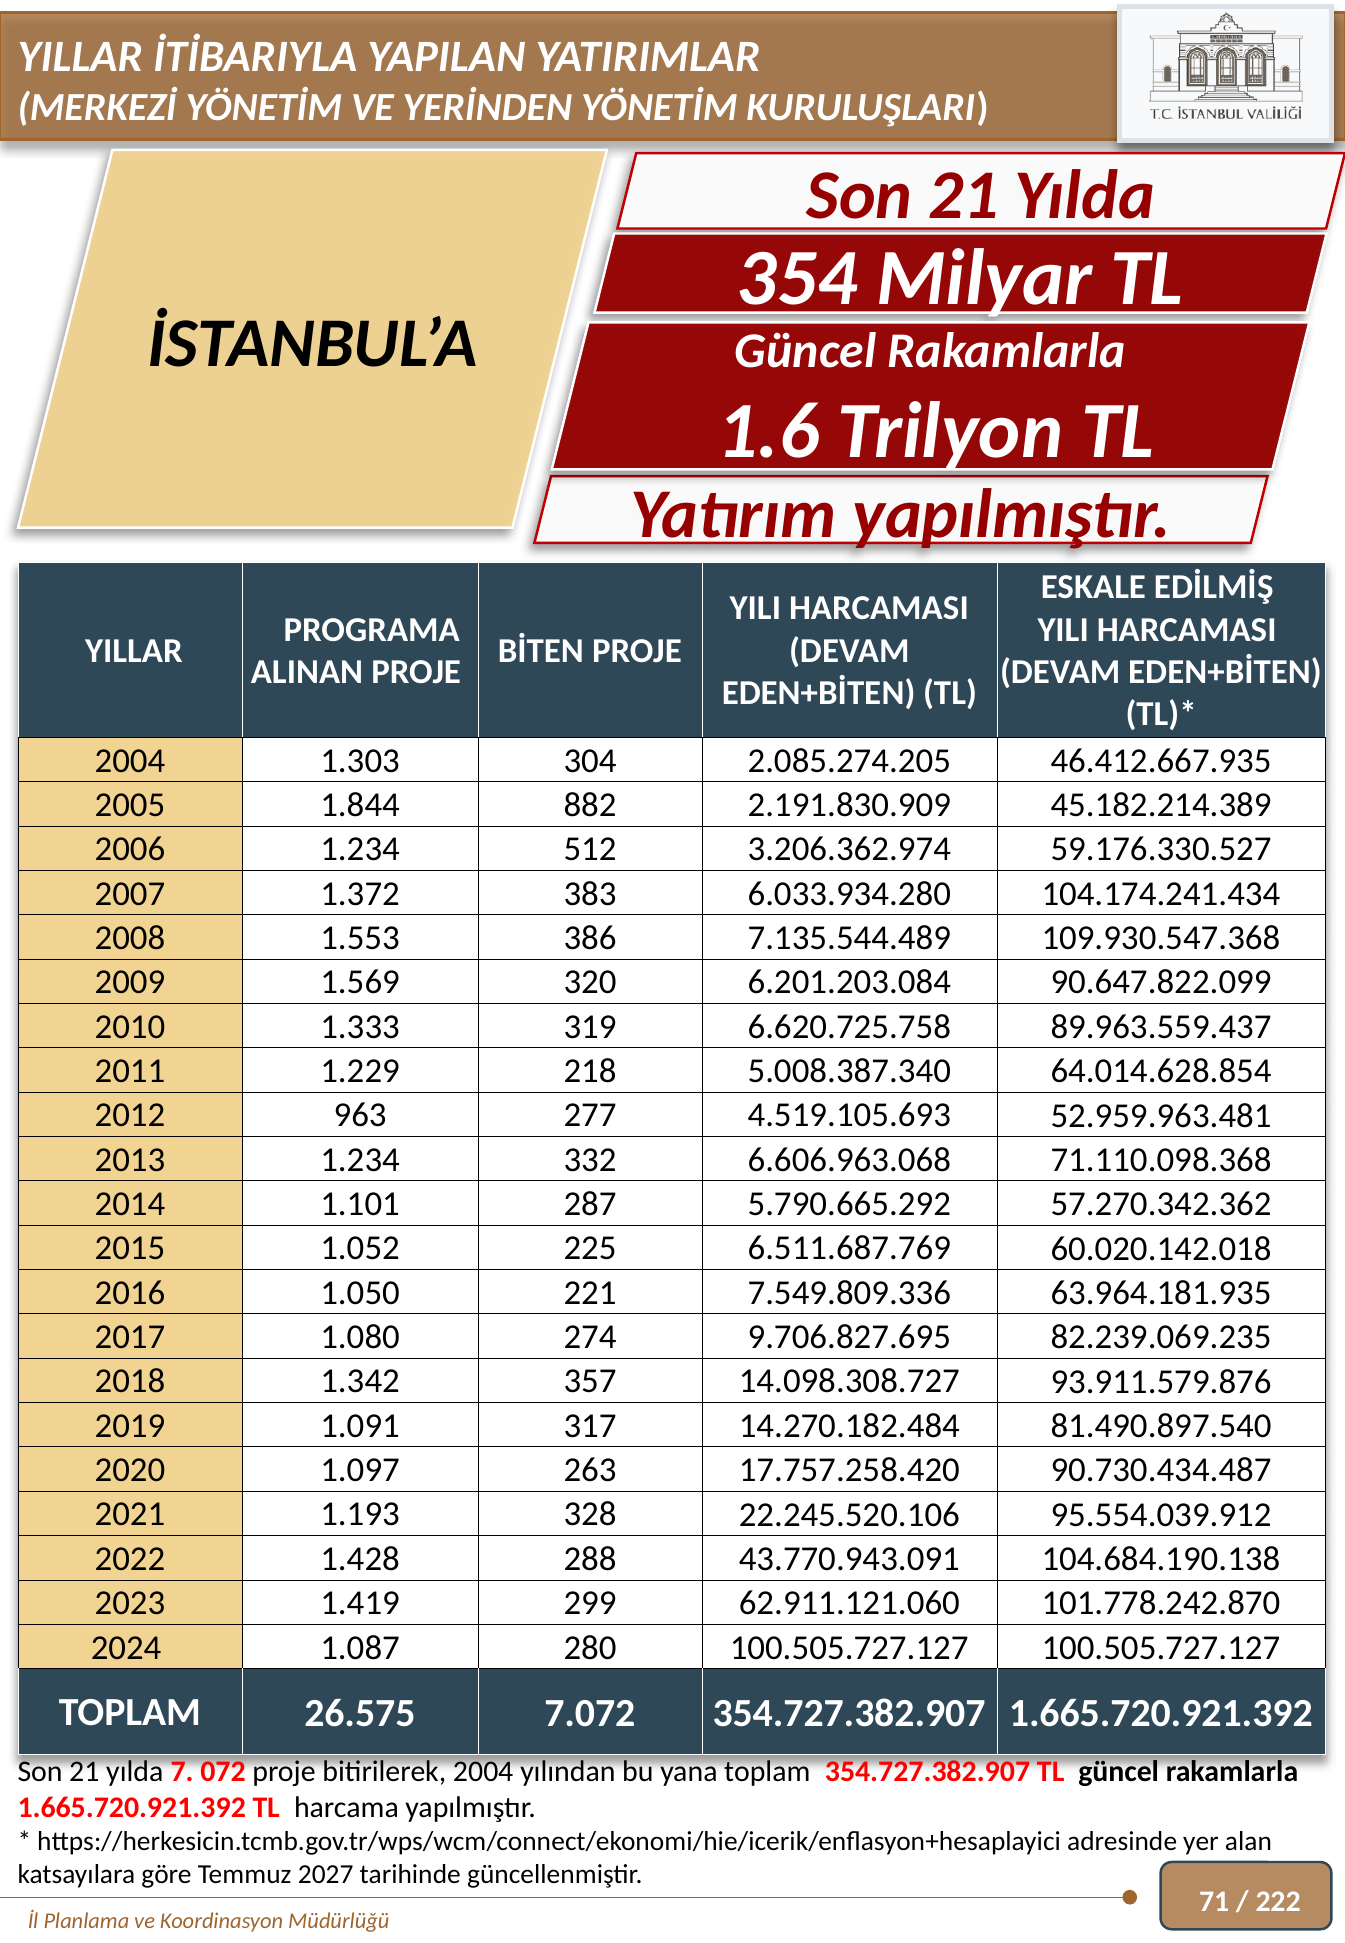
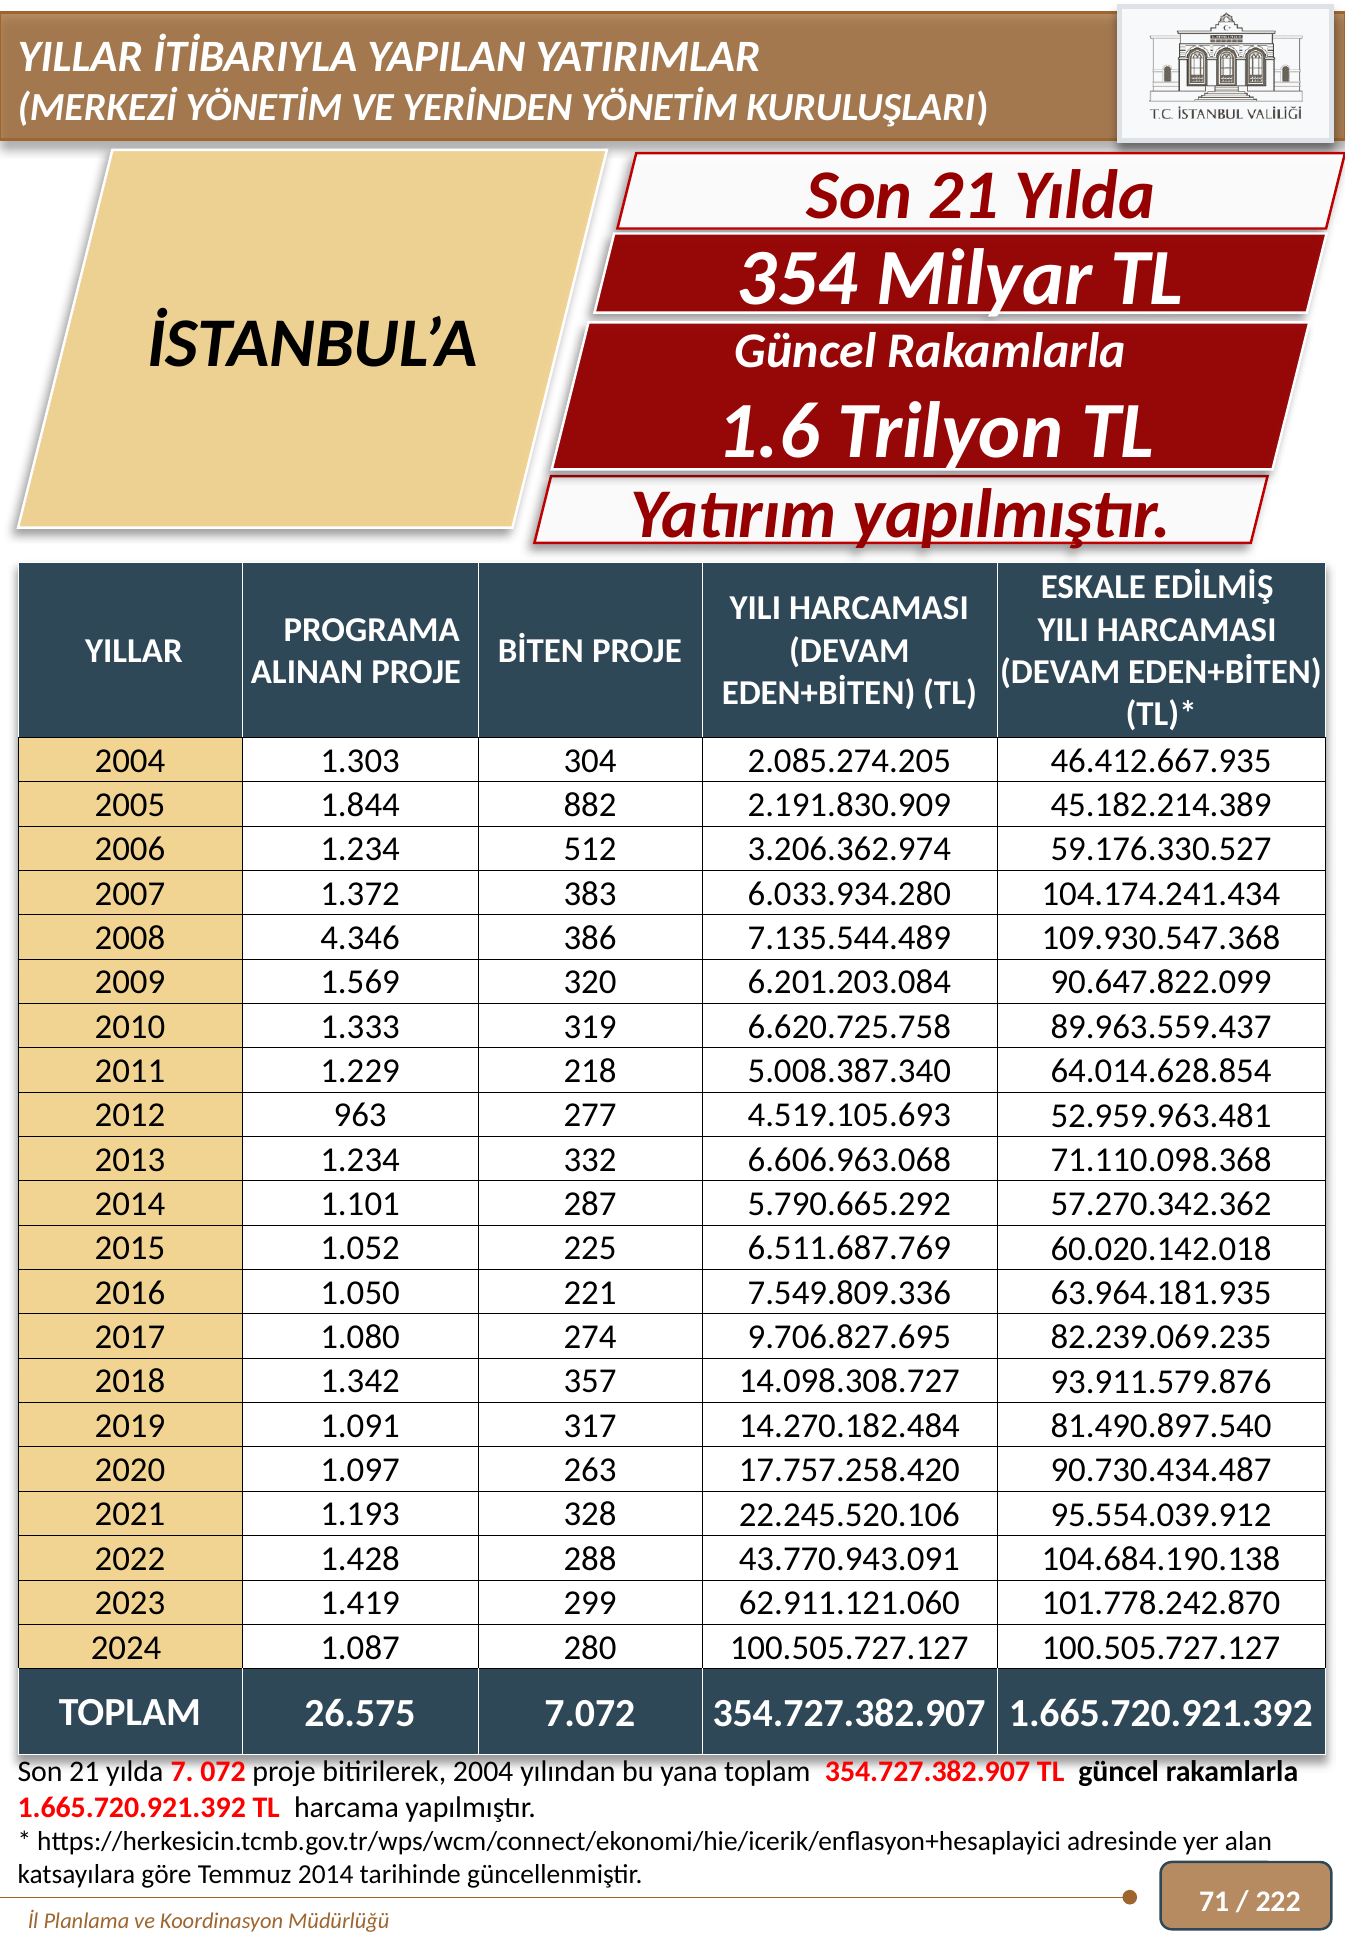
1.553: 1.553 -> 4.346 (360, 938)
Temmuz 2027: 2027 -> 2014 (326, 1874)
